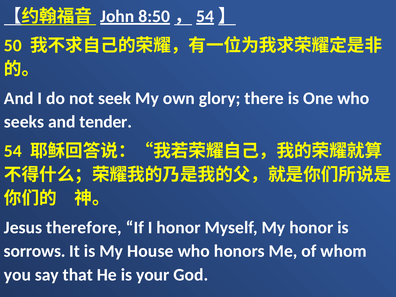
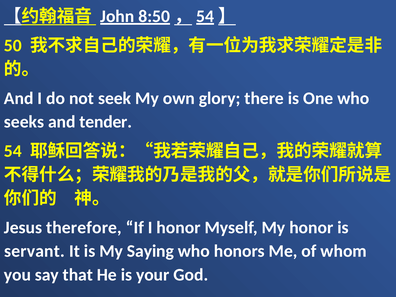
sorrows: sorrows -> servant (34, 251)
House: House -> Saying (150, 251)
